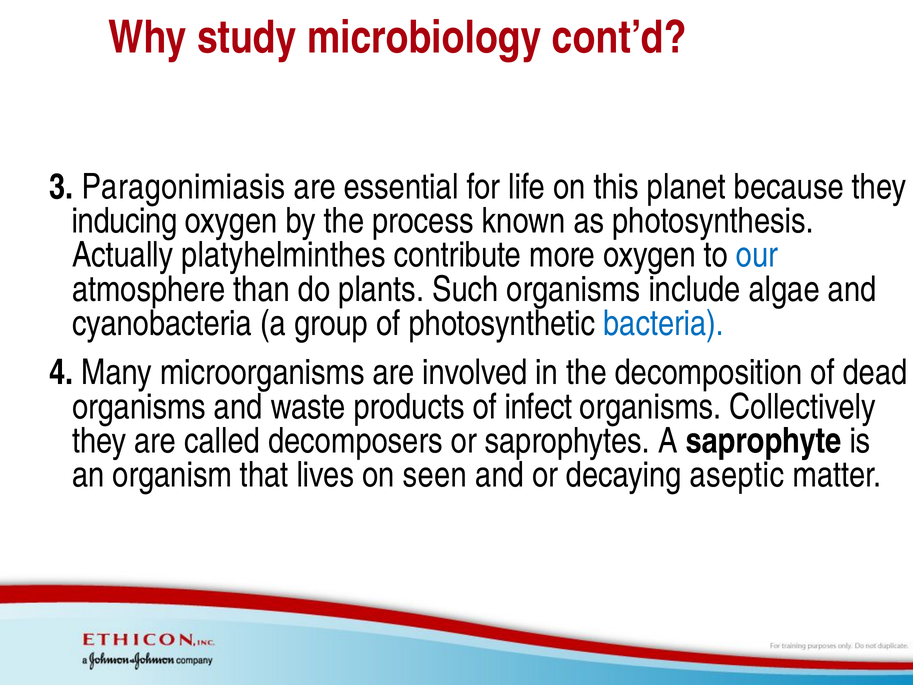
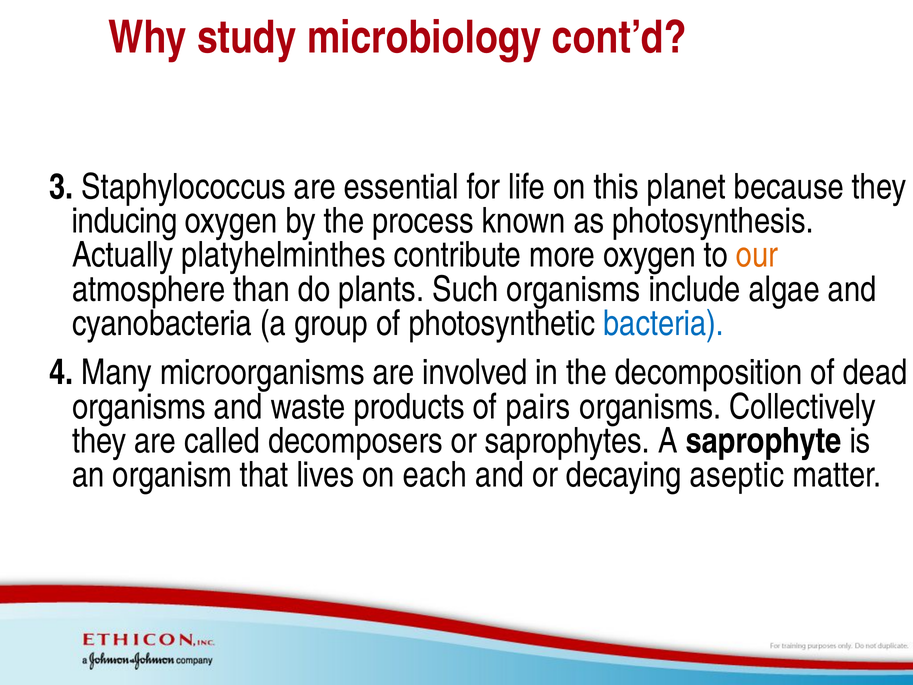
Paragonimiasis: Paragonimiasis -> Staphylococcus (184, 187)
our colour: blue -> orange (757, 255)
infect: infect -> pairs (538, 407)
seen: seen -> each (435, 475)
